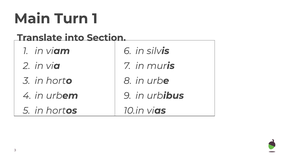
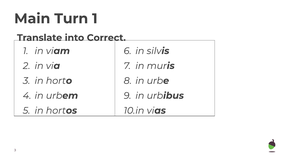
Section: Section -> Correct (106, 38)
